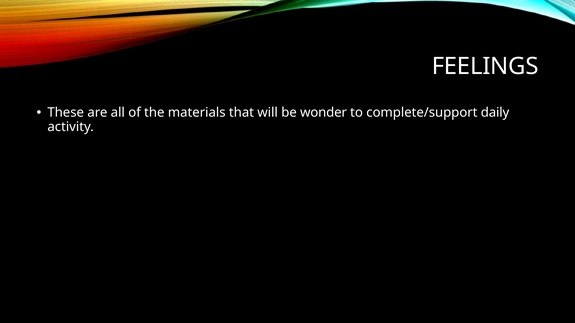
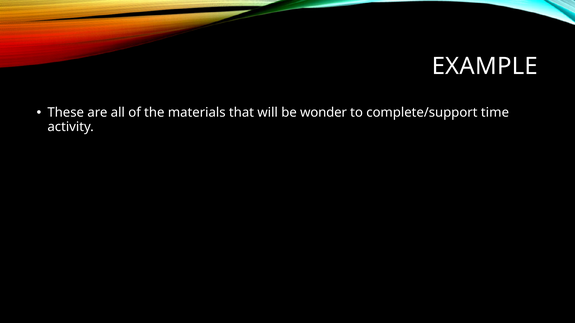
FEELINGS: FEELINGS -> EXAMPLE (485, 66)
daily: daily -> time (495, 113)
